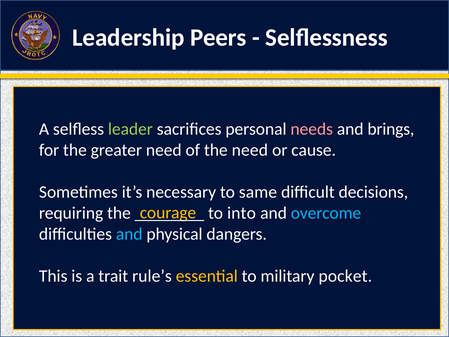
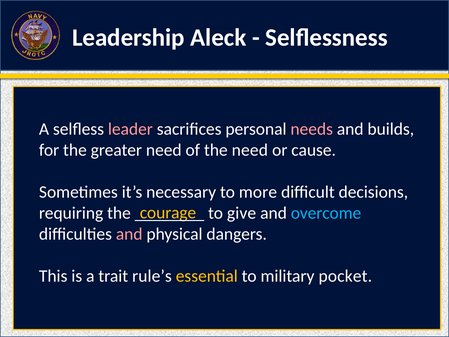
Peers: Peers -> Aleck (218, 38)
leader colour: light green -> pink (130, 129)
brings: brings -> builds (391, 129)
same: same -> more (258, 192)
into: into -> give (242, 213)
and colour: light blue -> pink (129, 234)
